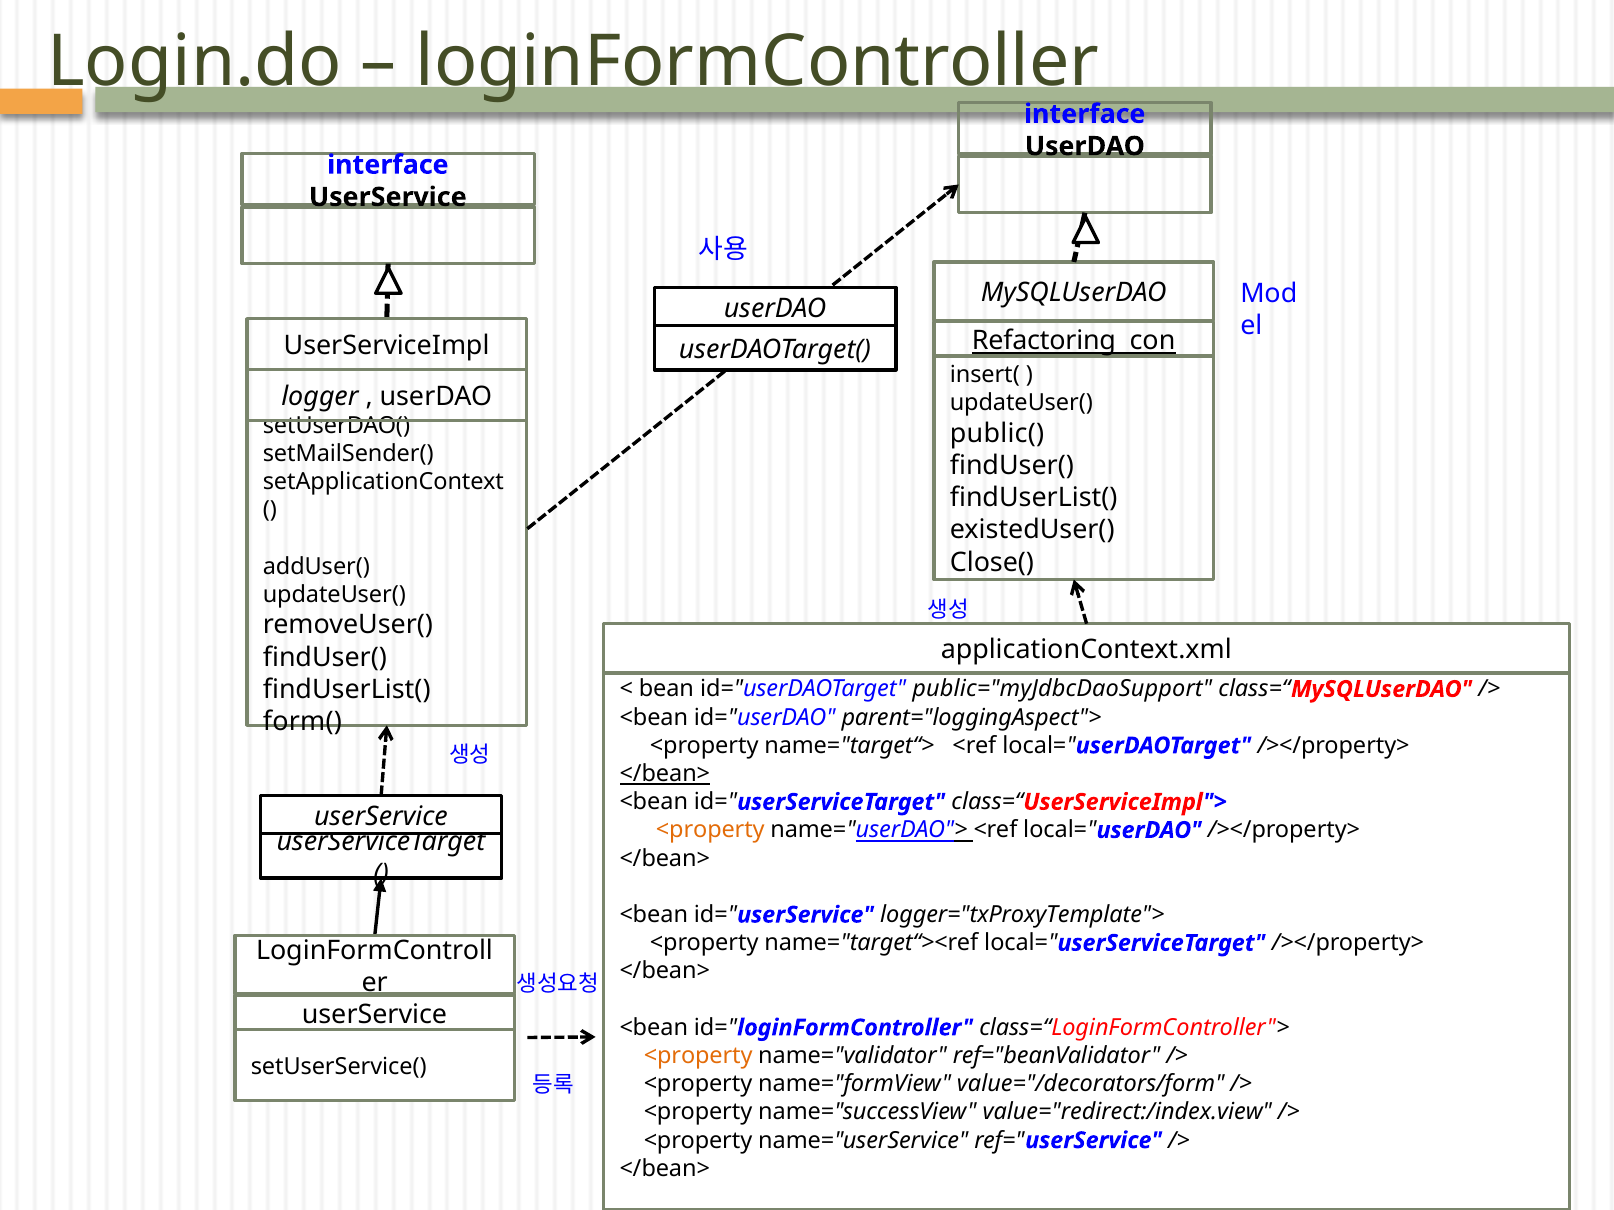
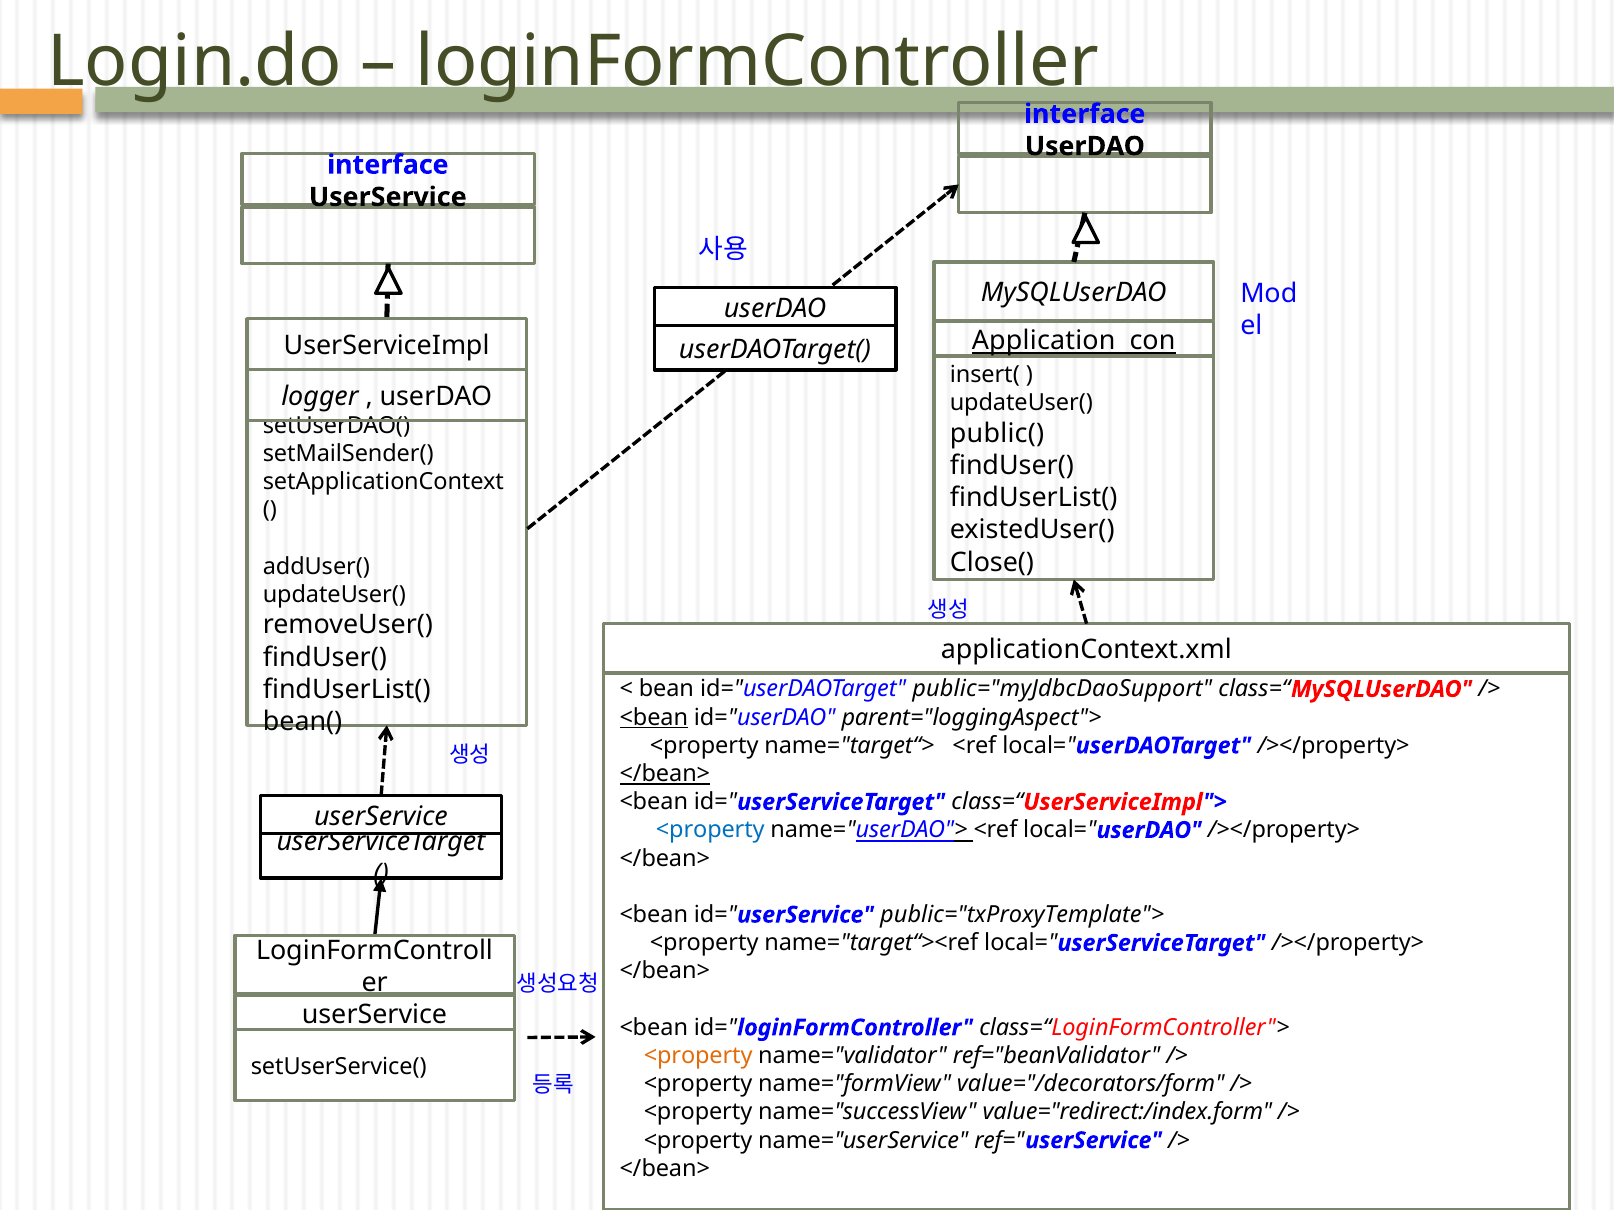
Refactoring: Refactoring -> Application (1044, 341)
<bean underline: none -> present (654, 718)
form(: form( -> bean( (303, 722)
<property colour: orange -> blue (710, 831)
logger="txProxyTemplate">: logger="txProxyTemplate"> -> public="txProxyTemplate"> (1022, 915)
value="redirect:/index.view: value="redirect:/index.view -> value="redirect:/index.form (1127, 1113)
